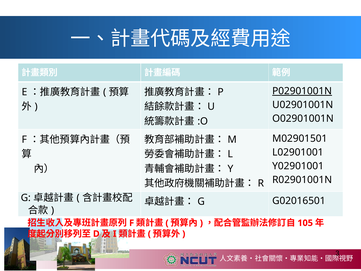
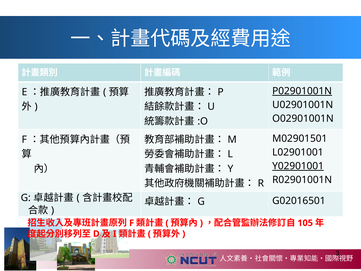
Y02901001 underline: none -> present (298, 166)
